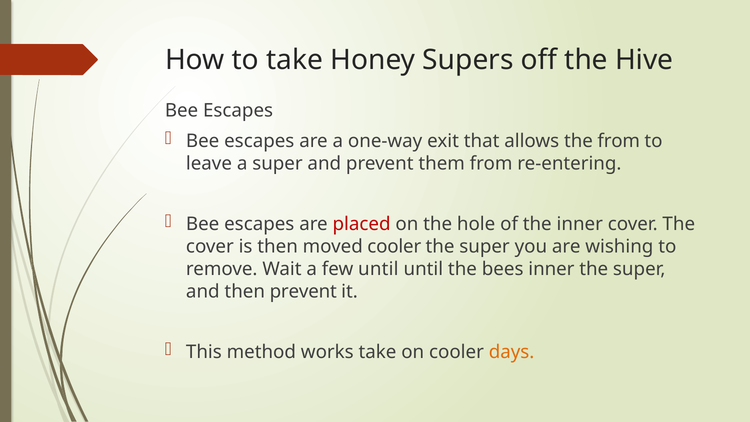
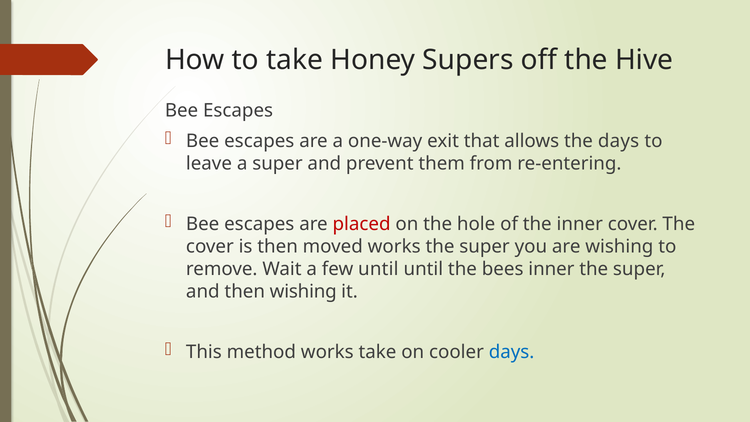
the from: from -> days (619, 141)
moved cooler: cooler -> works (394, 247)
then prevent: prevent -> wishing (303, 292)
days colour: orange -> blue (512, 352)
